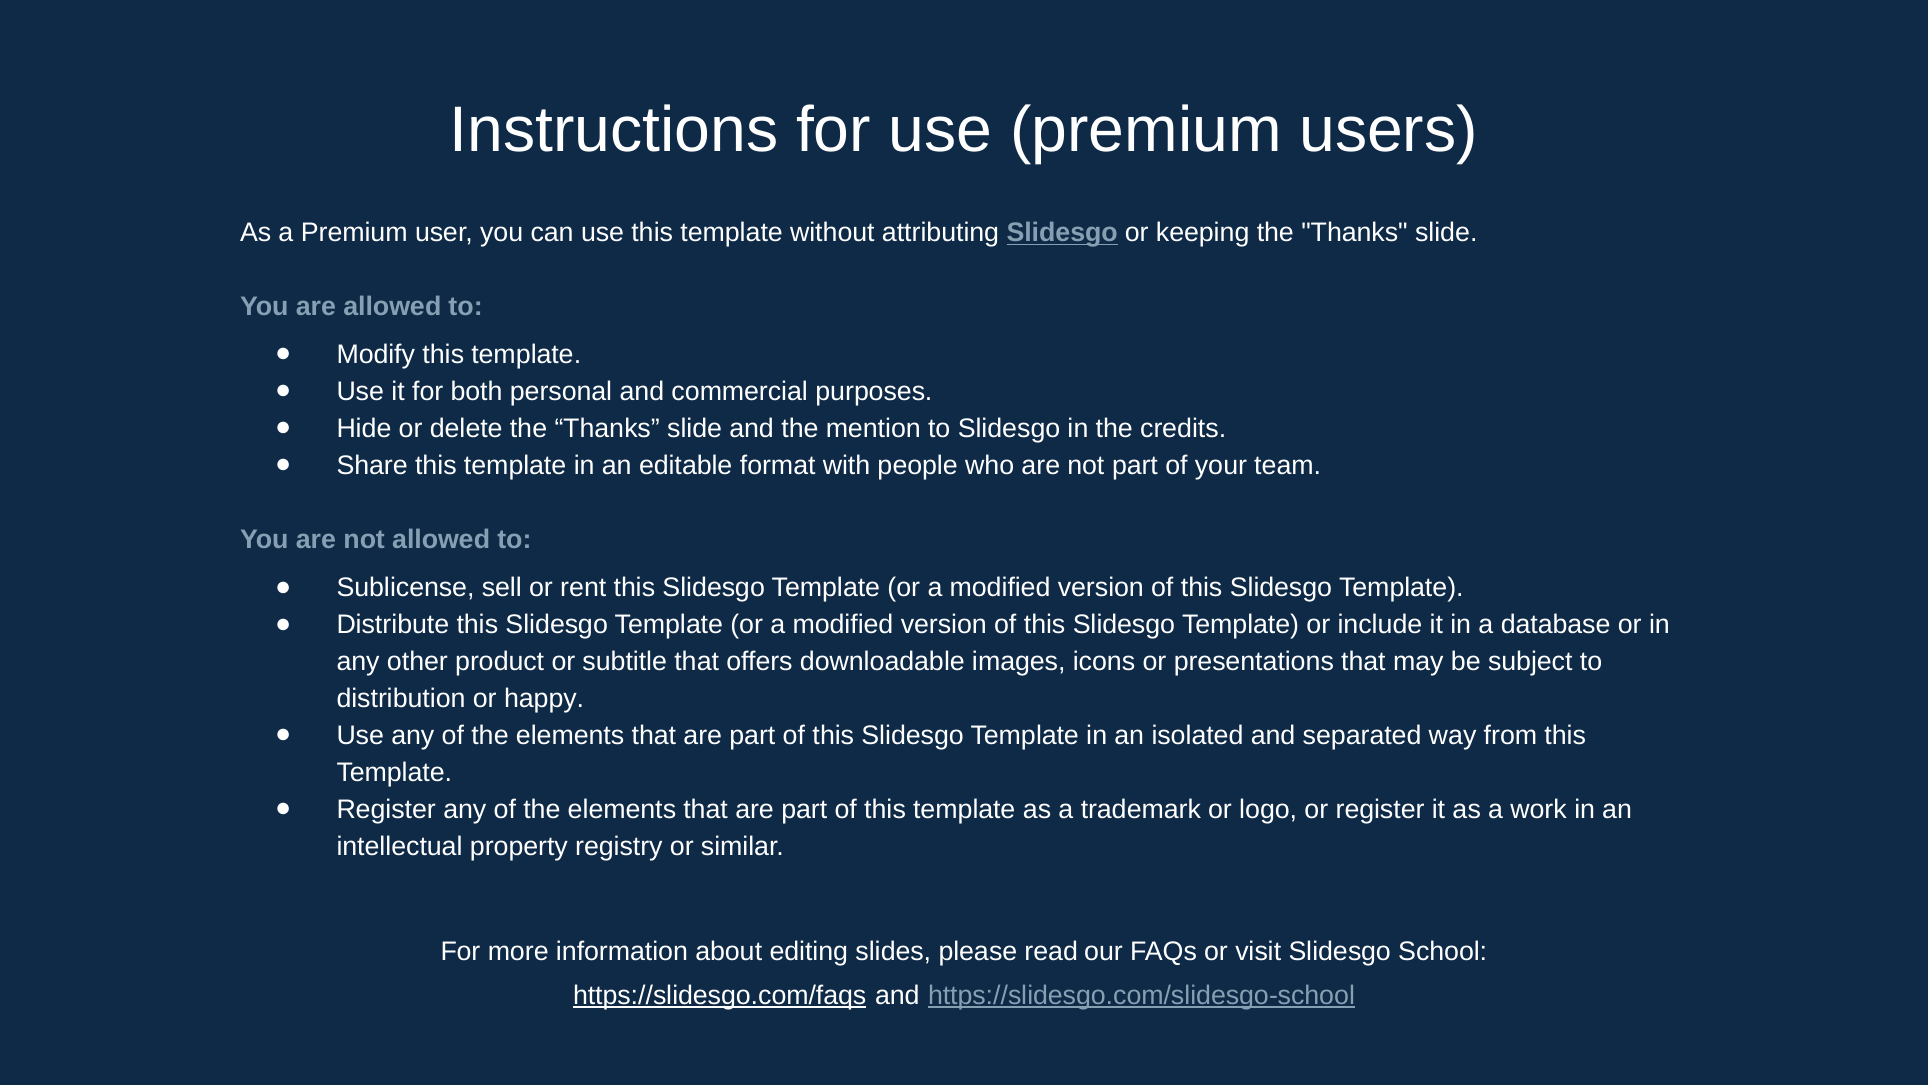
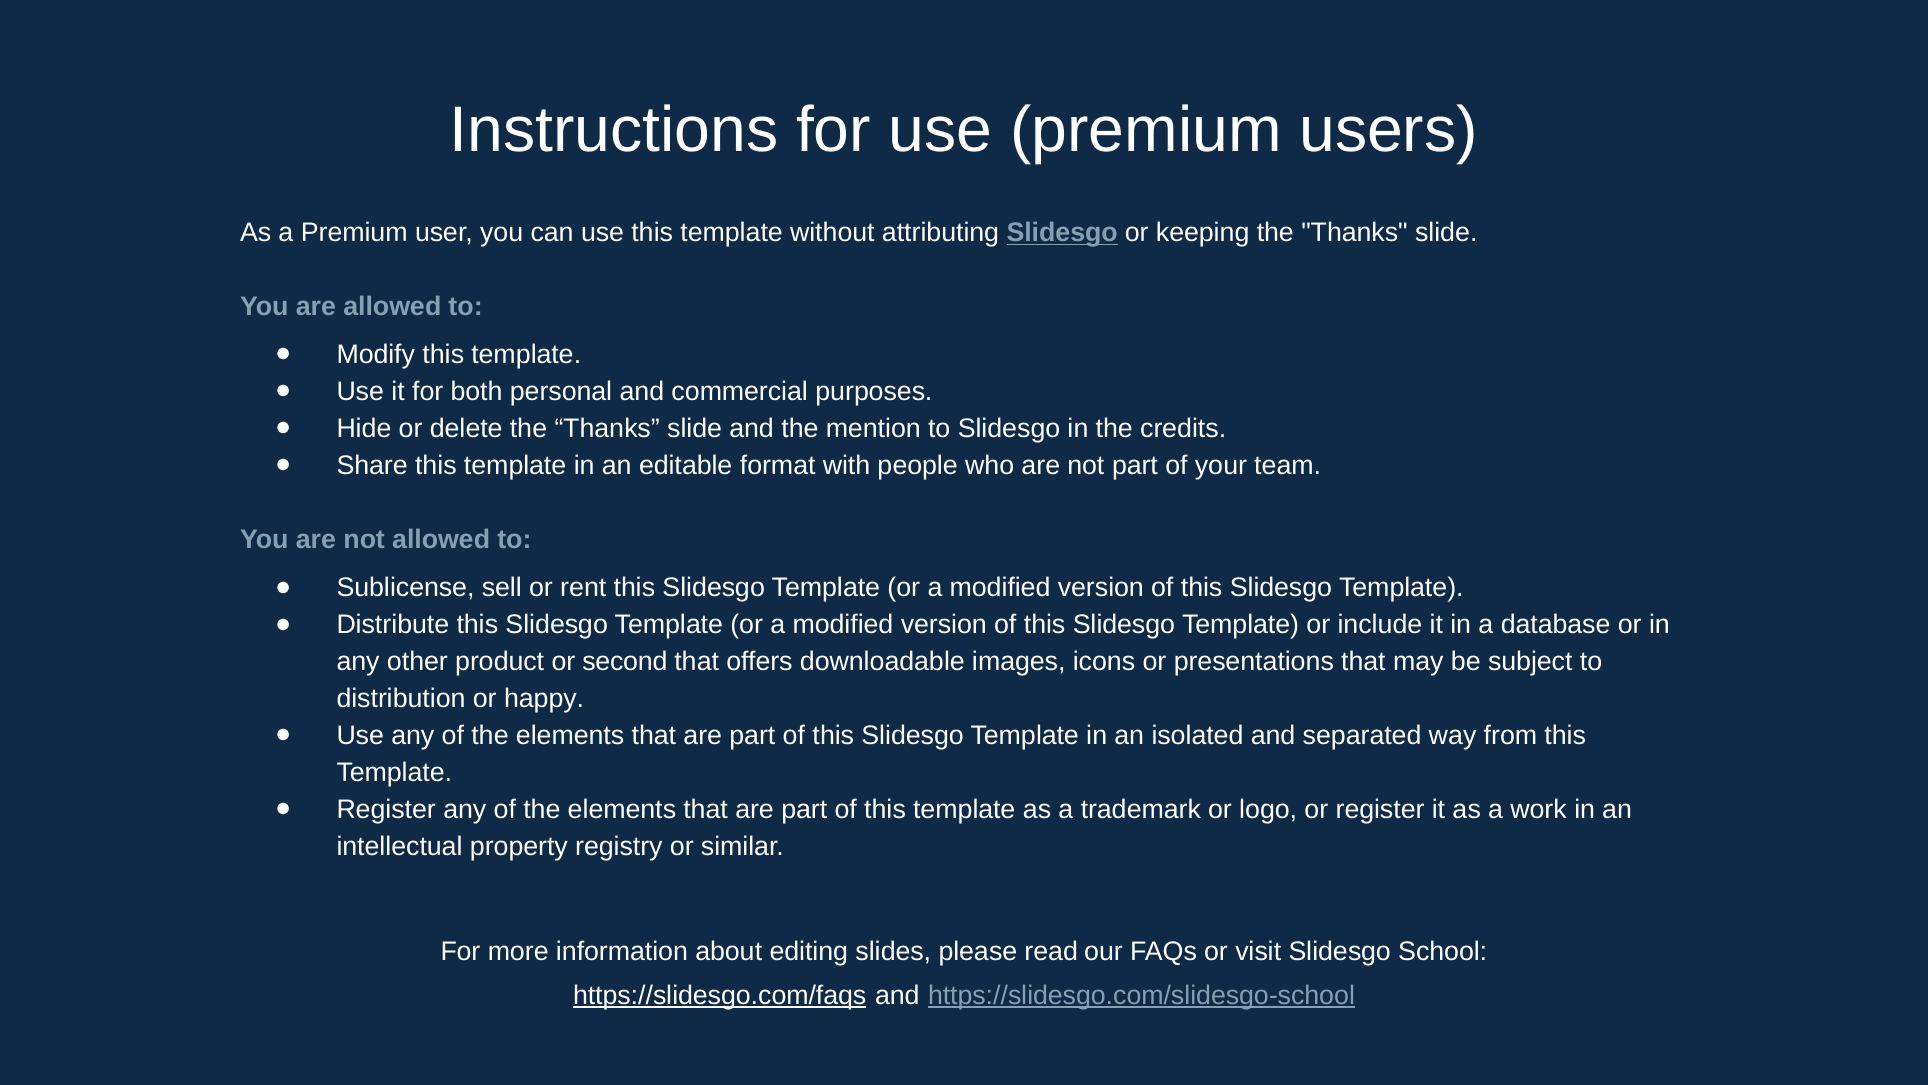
subtitle: subtitle -> second (625, 661)
